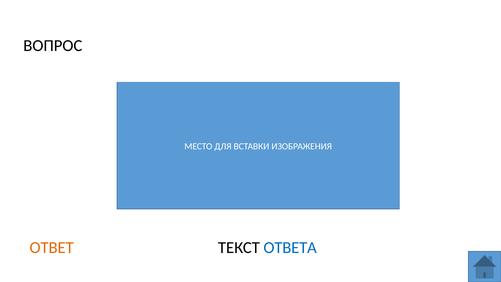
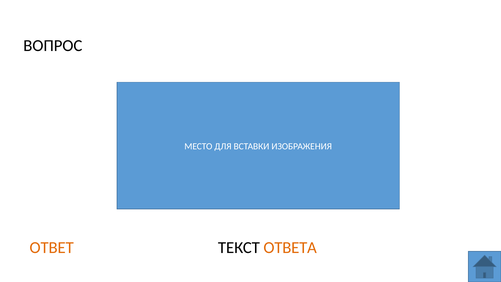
ОТВЕТА colour: blue -> orange (290, 248)
